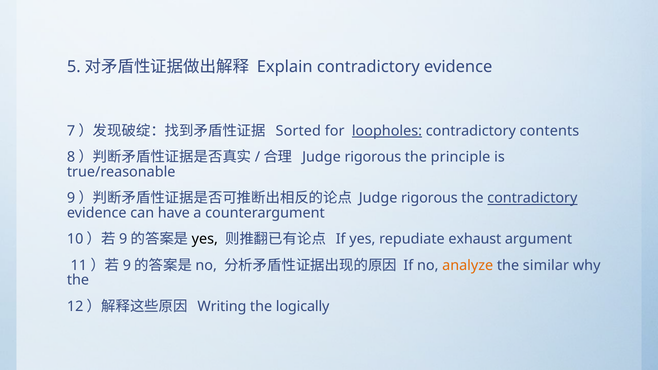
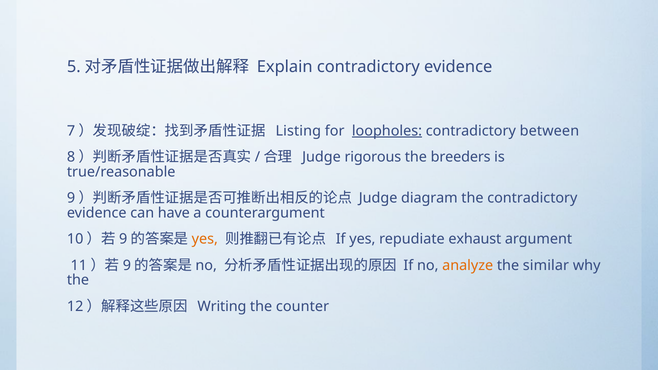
Sorted: Sorted -> Listing (298, 131)
contents: contents -> between (549, 131)
principle: principle -> breeders (461, 157)
rigorous: rigorous -> diagram (429, 198)
contradictory underline: present -> none (532, 198)
yes colour: black -> orange (205, 239)
logically: logically -> counter (303, 307)
